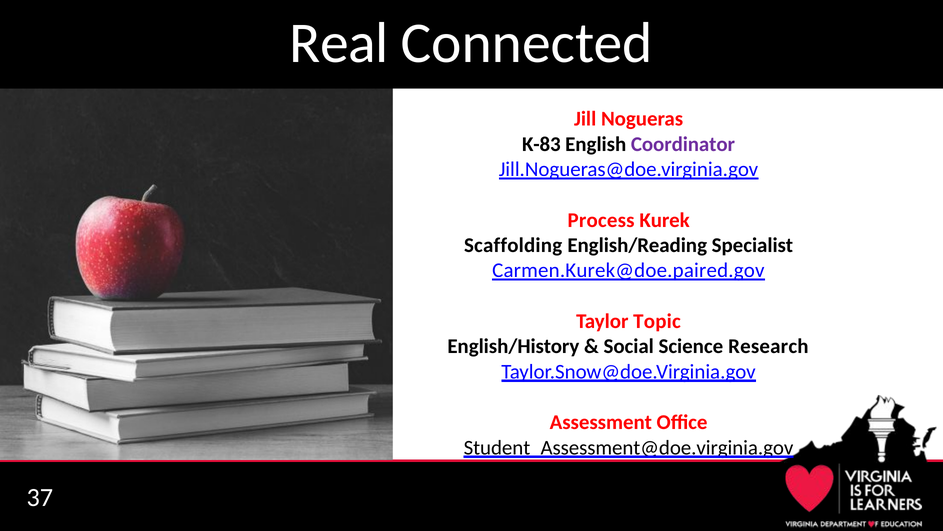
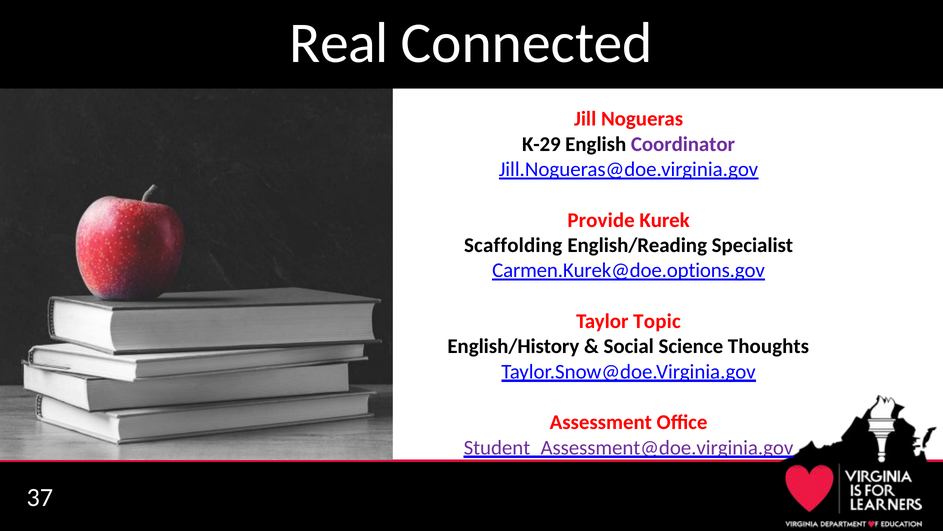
K-83: K-83 -> K-29 (541, 144)
Process: Process -> Provide (601, 220)
Carmen.Kurek@doe.paired.gov: Carmen.Kurek@doe.paired.gov -> Carmen.Kurek@doe.options.gov (629, 270)
Research: Research -> Thoughts (768, 346)
Student_Assessment@doe.virginia.gov colour: black -> purple (628, 447)
